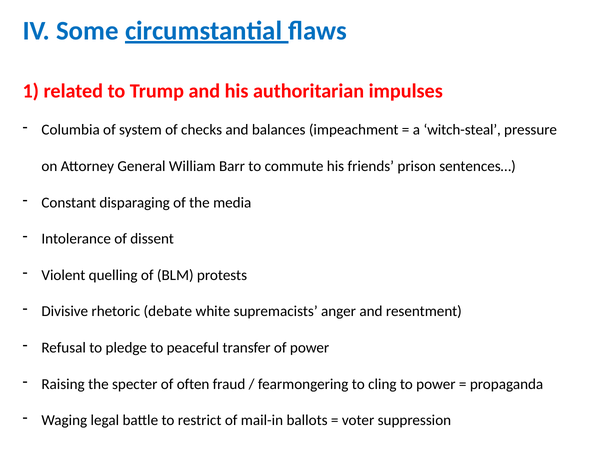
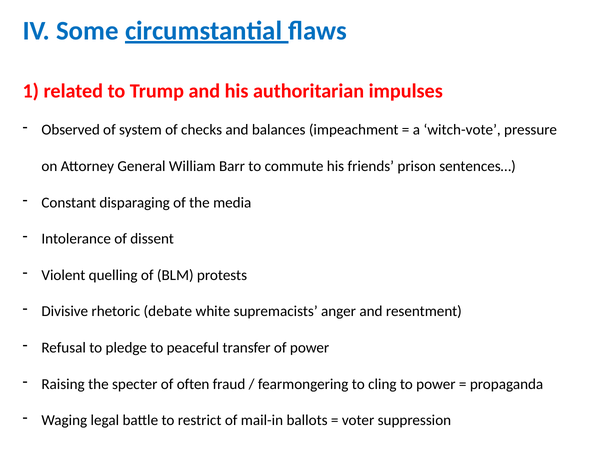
Columbia: Columbia -> Observed (71, 130)
witch-steal: witch-steal -> witch-vote (462, 130)
